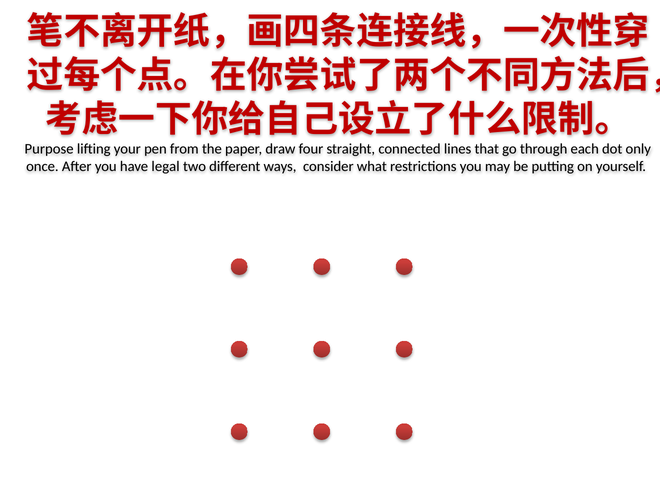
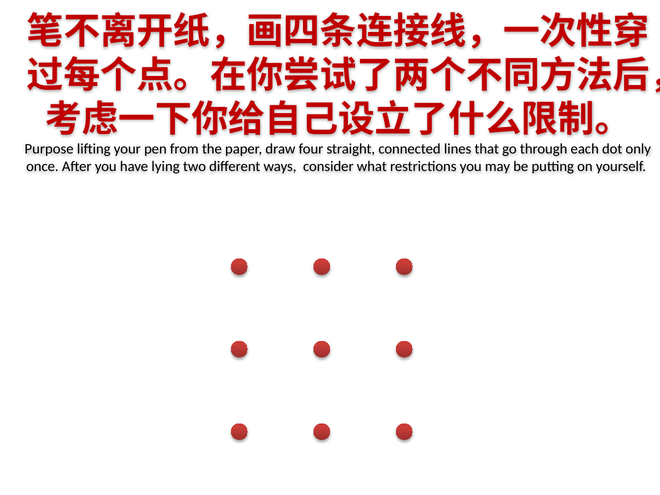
legal: legal -> lying (166, 167)
